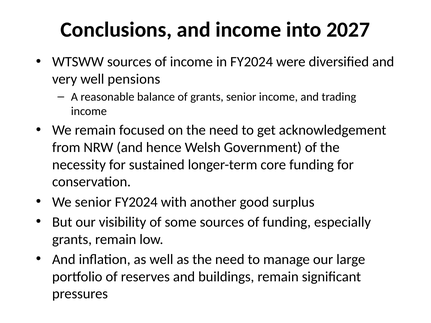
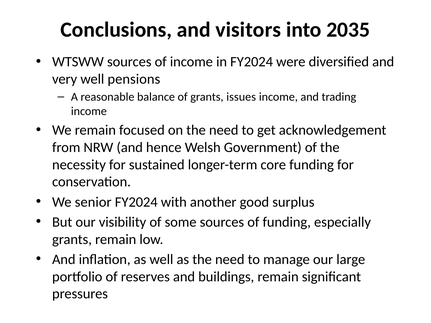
and income: income -> visitors (248, 30)
2027: 2027 -> 2035 (348, 30)
grants senior: senior -> issues (241, 97)
